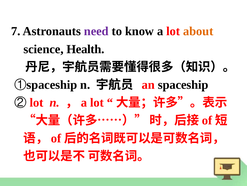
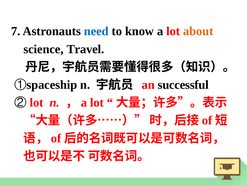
need colour: purple -> blue (96, 31)
Health: Health -> Travel (85, 49)
an spaceship: spaceship -> successful (183, 84)
